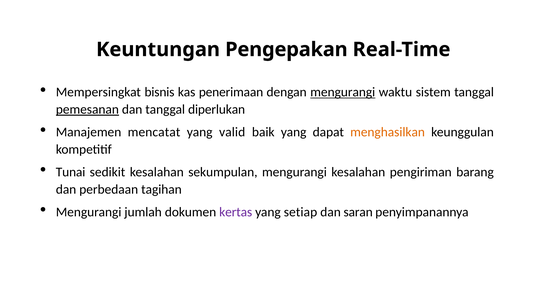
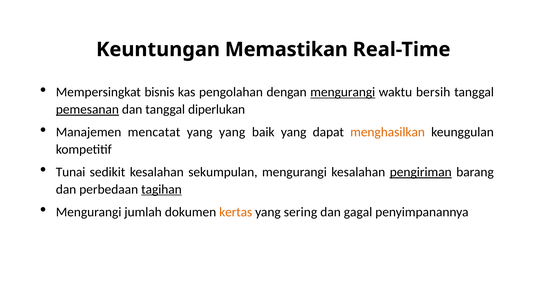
Pengepakan: Pengepakan -> Memastikan (286, 49)
penerimaan: penerimaan -> pengolahan (231, 92)
sistem: sistem -> bersih (433, 92)
yang valid: valid -> yang (232, 132)
pengiriman underline: none -> present (421, 172)
tagihan underline: none -> present (161, 189)
kertas colour: purple -> orange (236, 212)
setiap: setiap -> sering (301, 212)
saran: saran -> gagal (358, 212)
